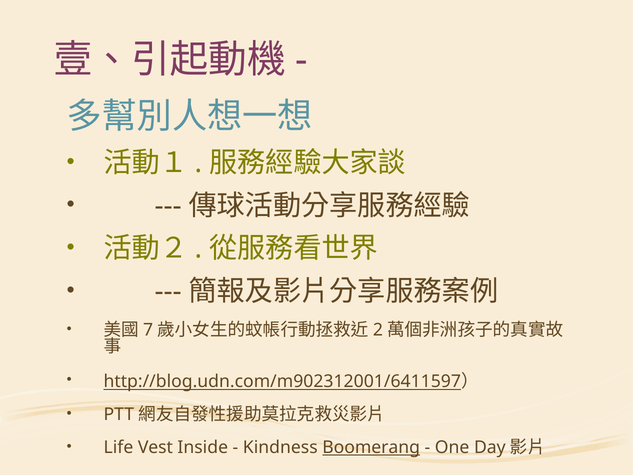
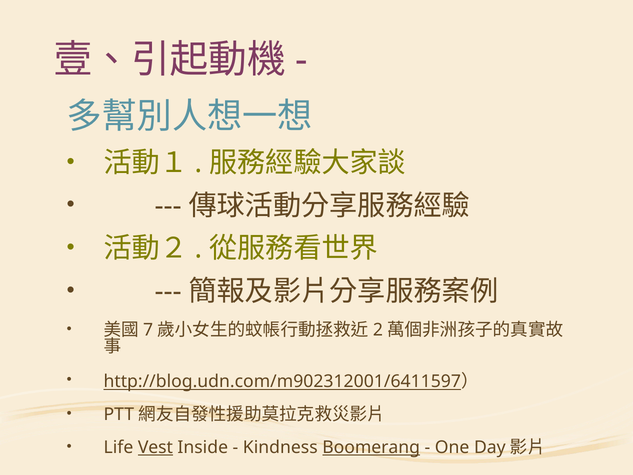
Vest underline: none -> present (155, 447)
